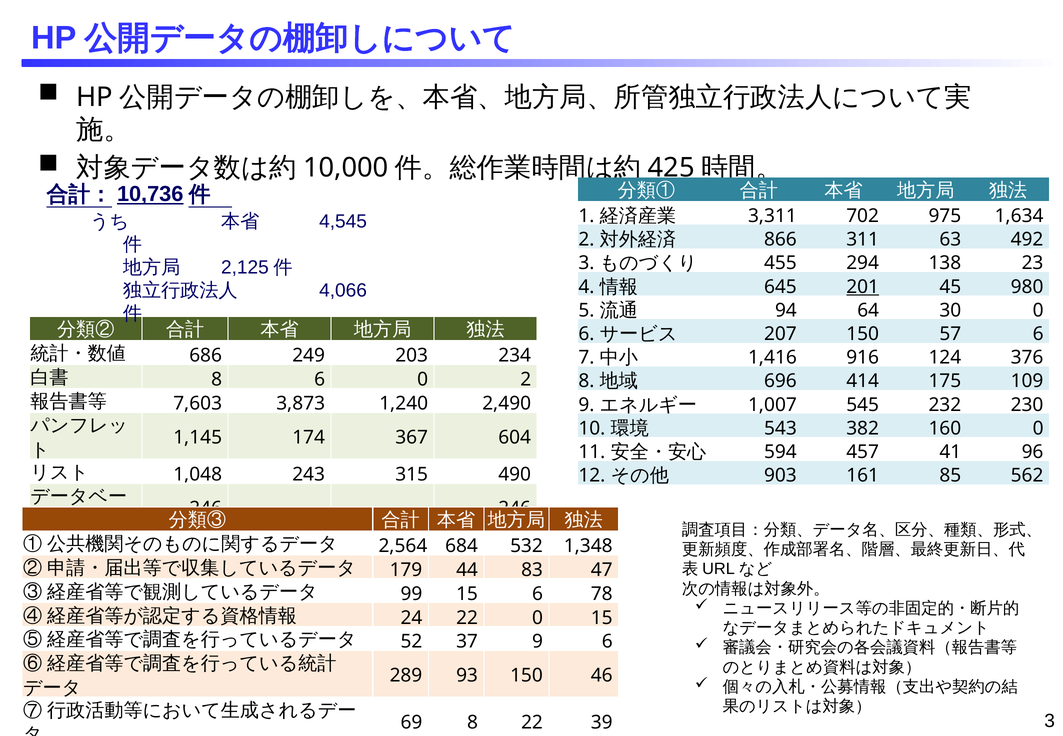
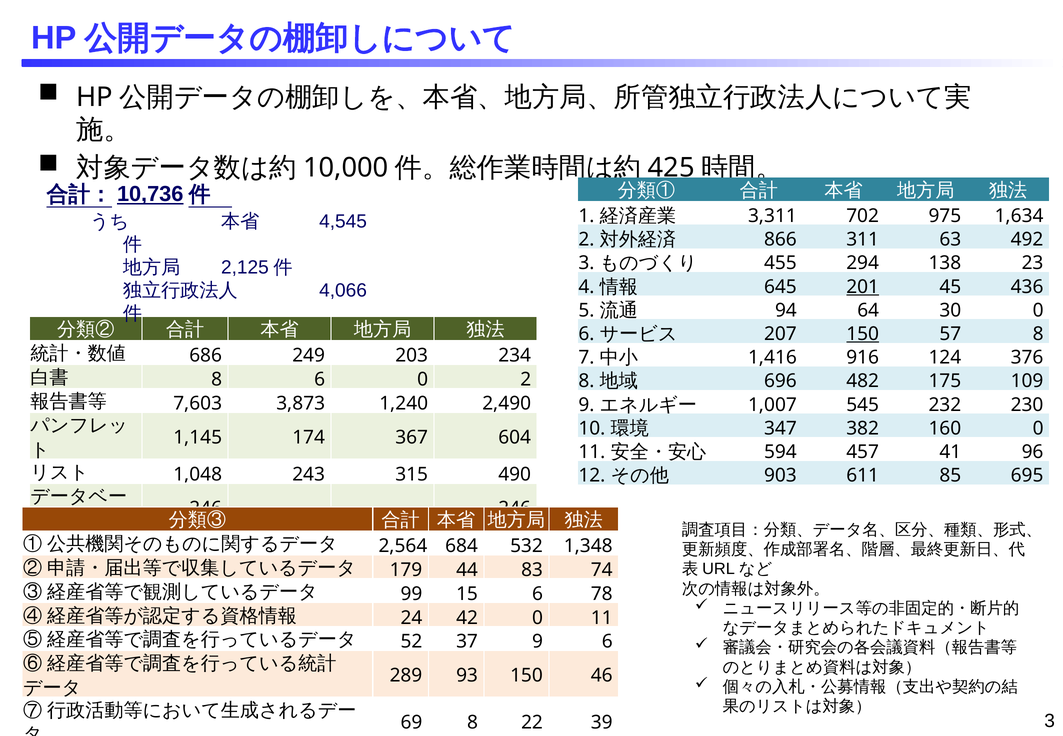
980: 980 -> 436 (1027, 287)
150 underline: none -> present (863, 334)
57 6: 6 -> 8 (1038, 334)
414: 414 -> 482 (863, 381)
543: 543 -> 347 (780, 428)
161: 161 -> 611 (863, 476)
562: 562 -> 695 (1027, 476)
47: 47 -> 74 (602, 570)
24 22: 22 -> 42 (467, 618)
15: 15 -> 11 (602, 618)
